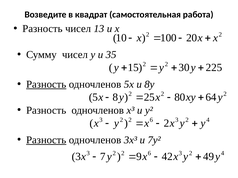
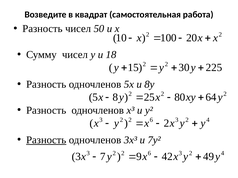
13: 13 -> 50 (99, 29)
35: 35 -> 18 (111, 55)
Разность underline: present -> none (46, 85)
